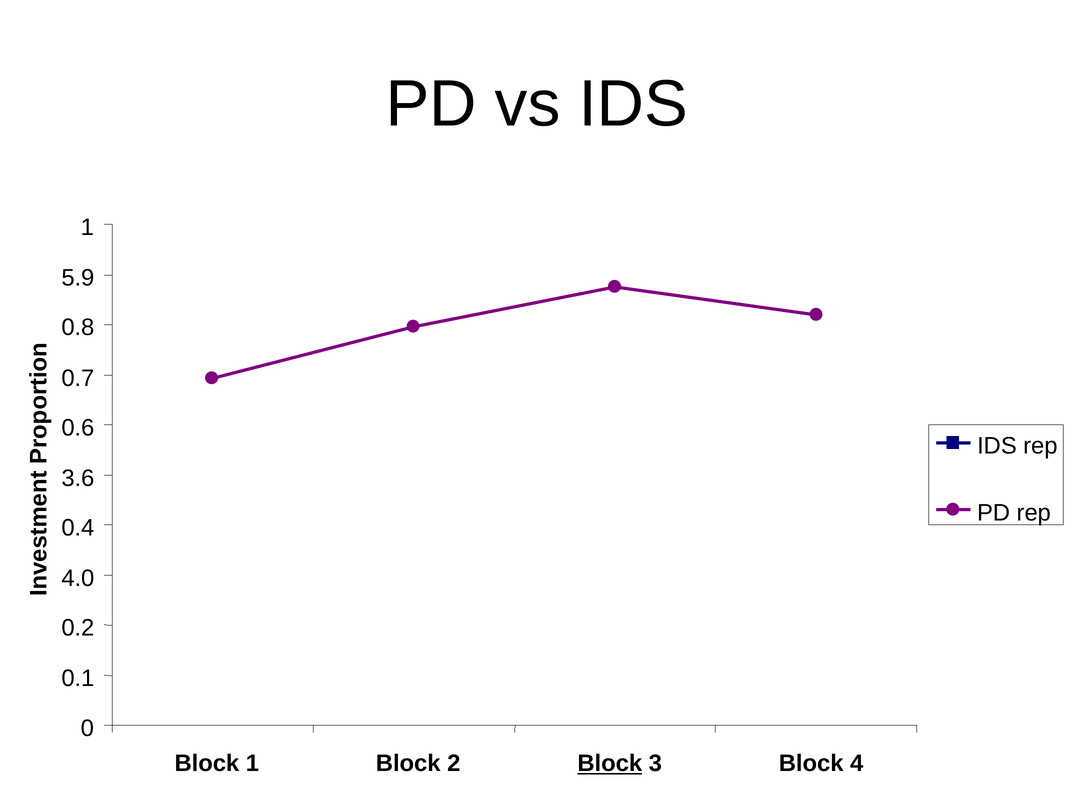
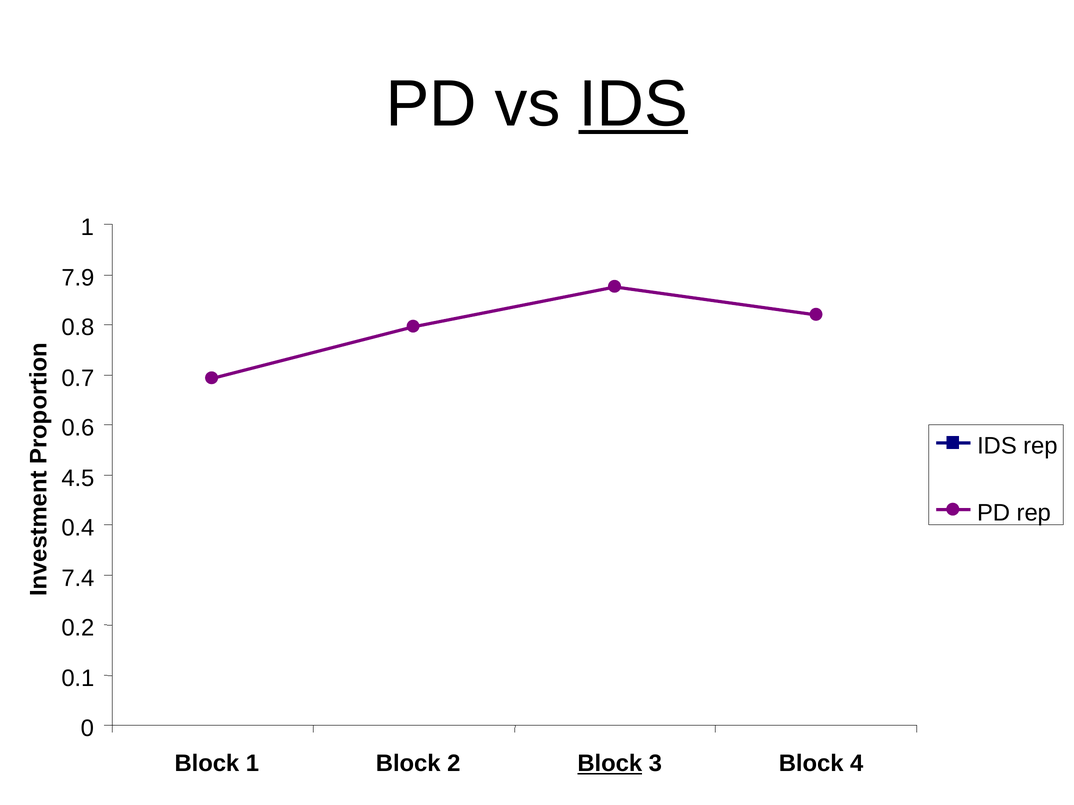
IDS underline: none -> present (633, 104)
5.9: 5.9 -> 7.9 (78, 278)
3.6: 3.6 -> 4.5 (78, 479)
4.0: 4.0 -> 7.4 (78, 579)
